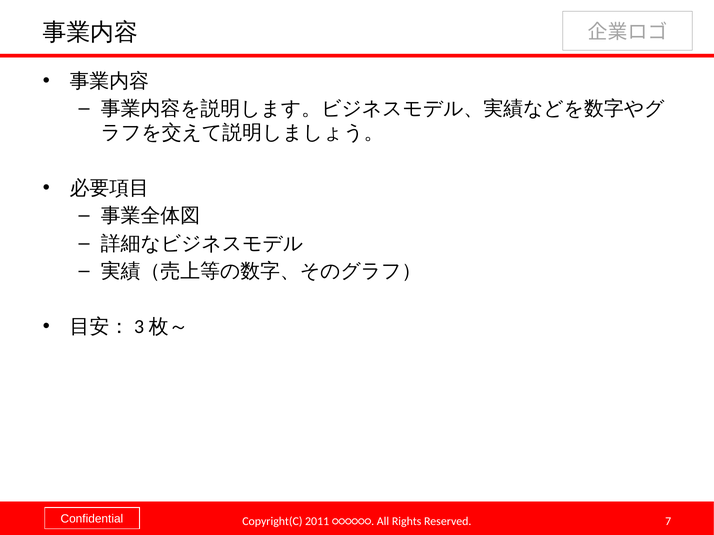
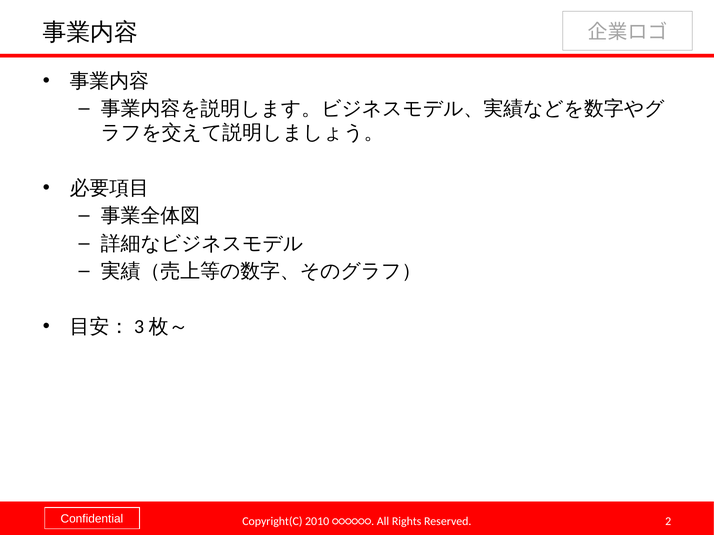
2011: 2011 -> 2010 (317, 522)
7: 7 -> 2 (668, 522)
